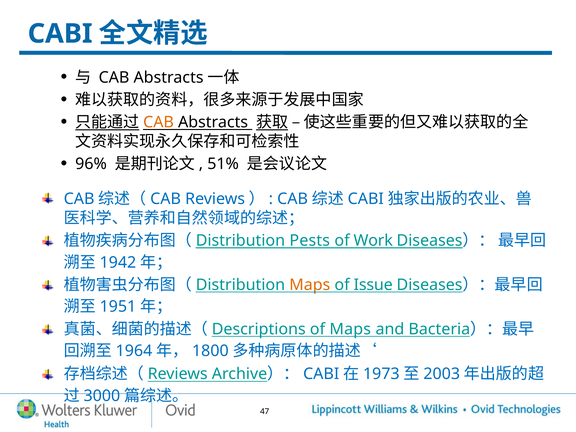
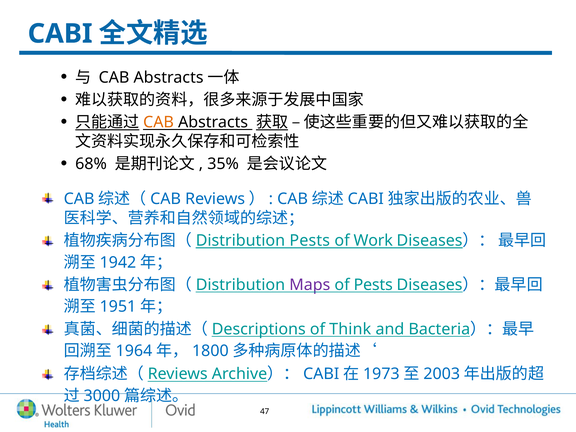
96%: 96% -> 68% (91, 164)
51%: 51% -> 35% (223, 164)
Maps colour: orange -> purple (310, 285)
of Issue: Issue -> Pests (373, 285)
of Maps: Maps -> Think (350, 329)
